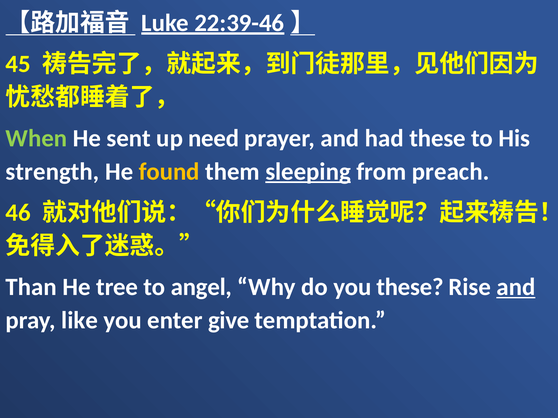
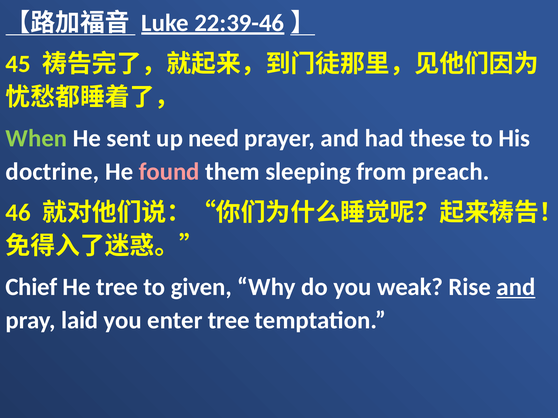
strength: strength -> doctrine (52, 172)
found colour: yellow -> pink (169, 172)
sleeping underline: present -> none (308, 172)
Than: Than -> Chief (31, 287)
angel: angel -> given (201, 287)
you these: these -> weak (410, 287)
like: like -> laid (80, 321)
enter give: give -> tree (229, 321)
